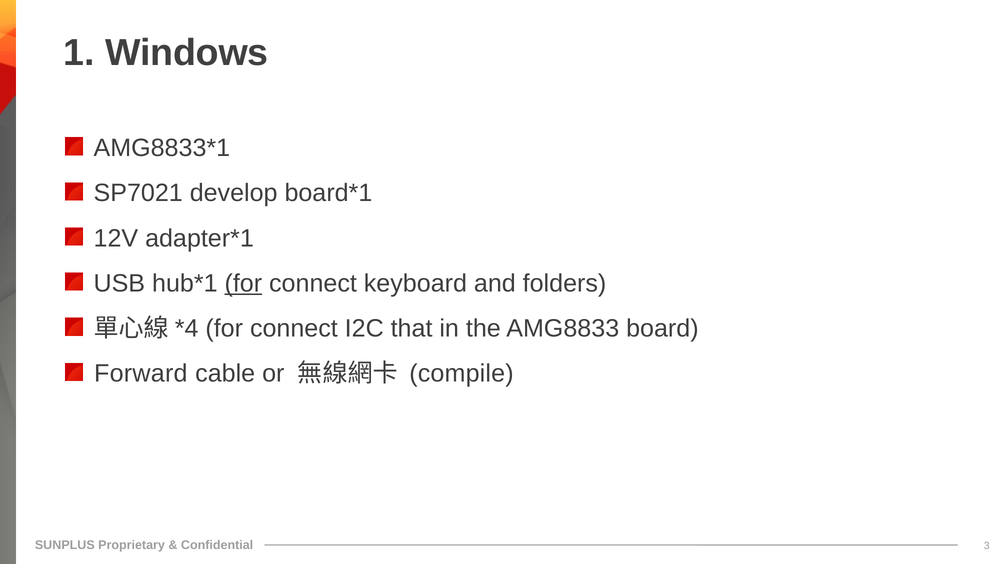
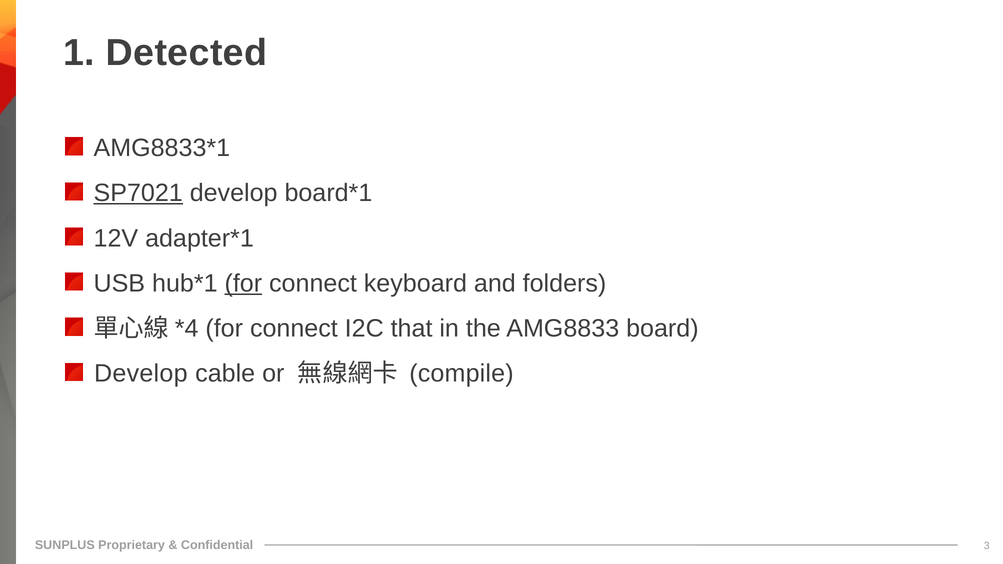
Windows: Windows -> Detected (186, 53)
SP7021 underline: none -> present (138, 193)
Forward: Forward -> Develop (141, 374)
